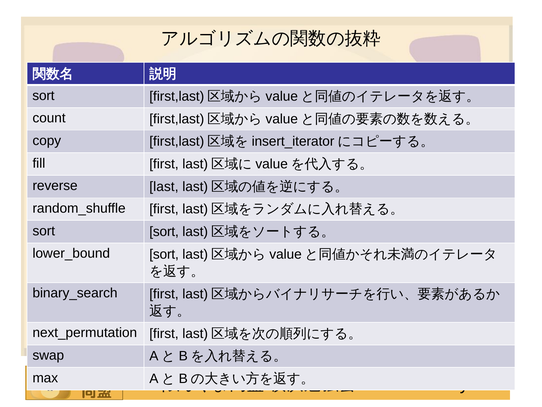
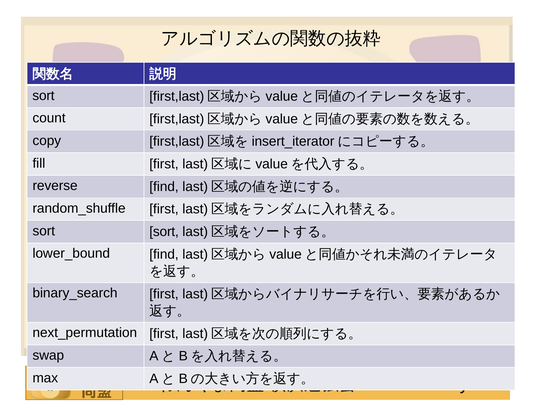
reverse last: last -> find (164, 186)
sort: sort -> find (164, 254)
